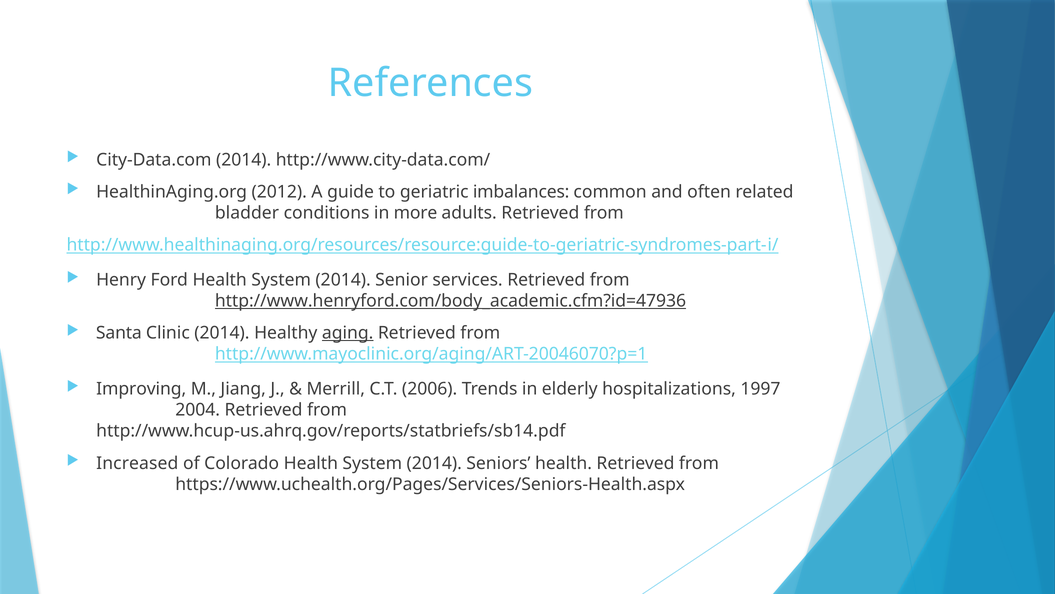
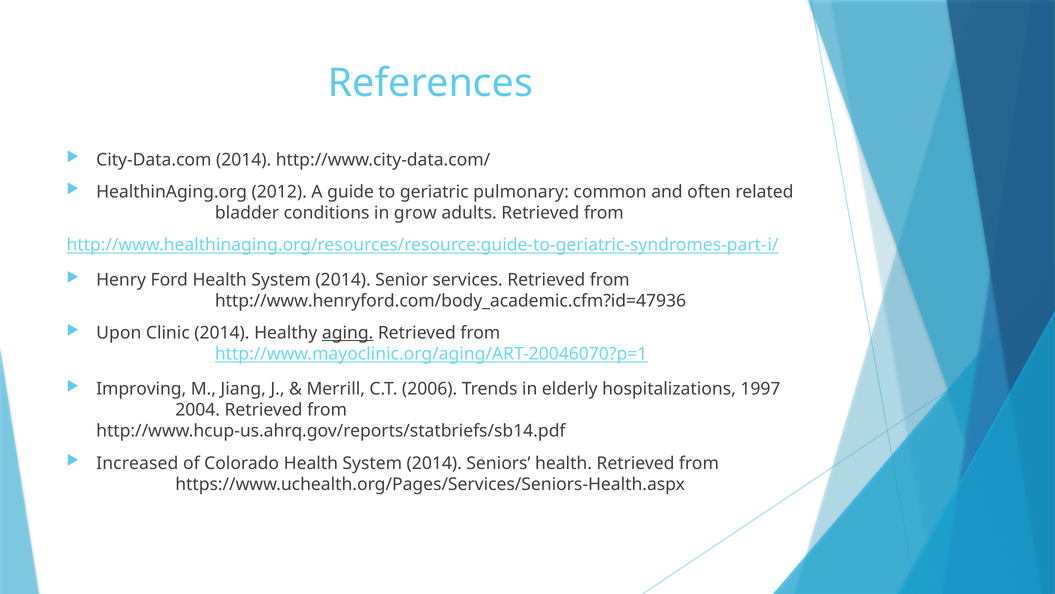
imbalances: imbalances -> pulmonary (521, 192)
more: more -> grow (415, 213)
http://www.henryford.com/body_academic.cfm?id=47936 underline: present -> none (451, 301)
Santa: Santa -> Upon (119, 333)
